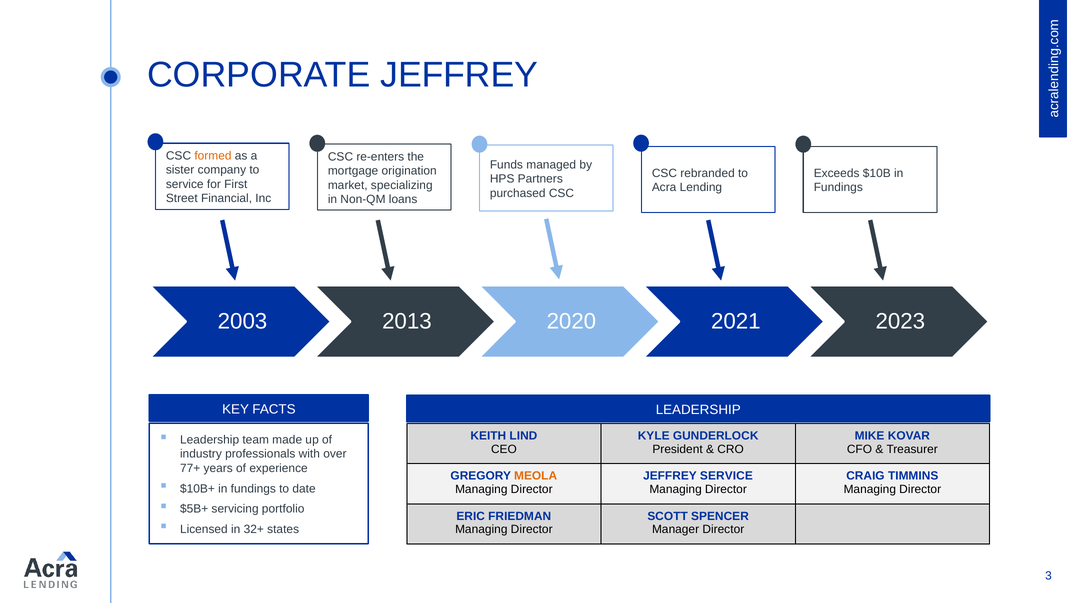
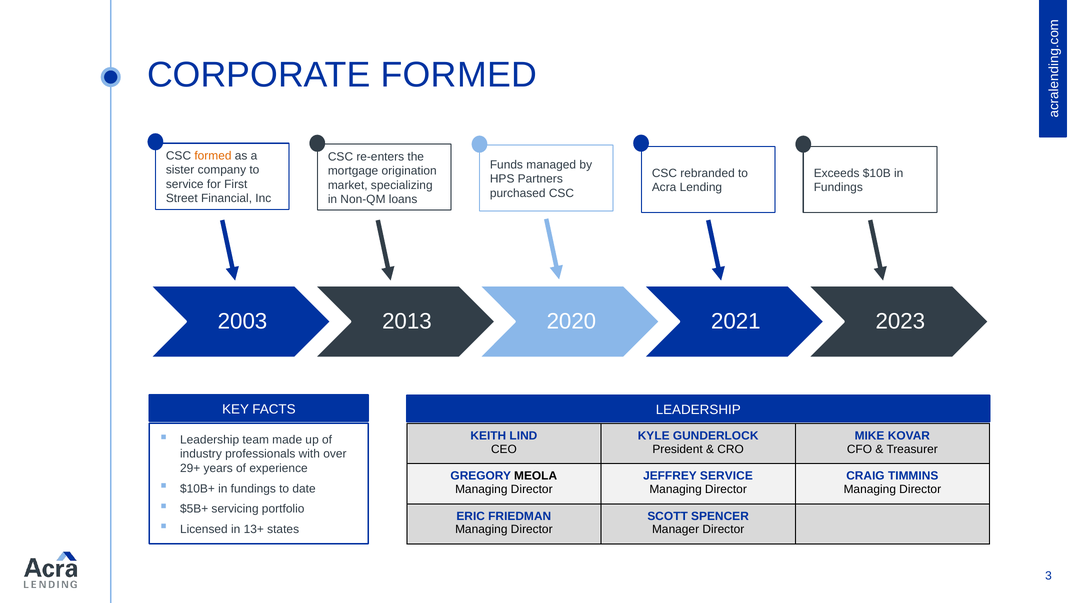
CORPORATE JEFFREY: JEFFREY -> FORMED (459, 75)
77+: 77+ -> 29+ (190, 468)
MEOLA colour: orange -> black (536, 475)
32+: 32+ -> 13+ (254, 529)
